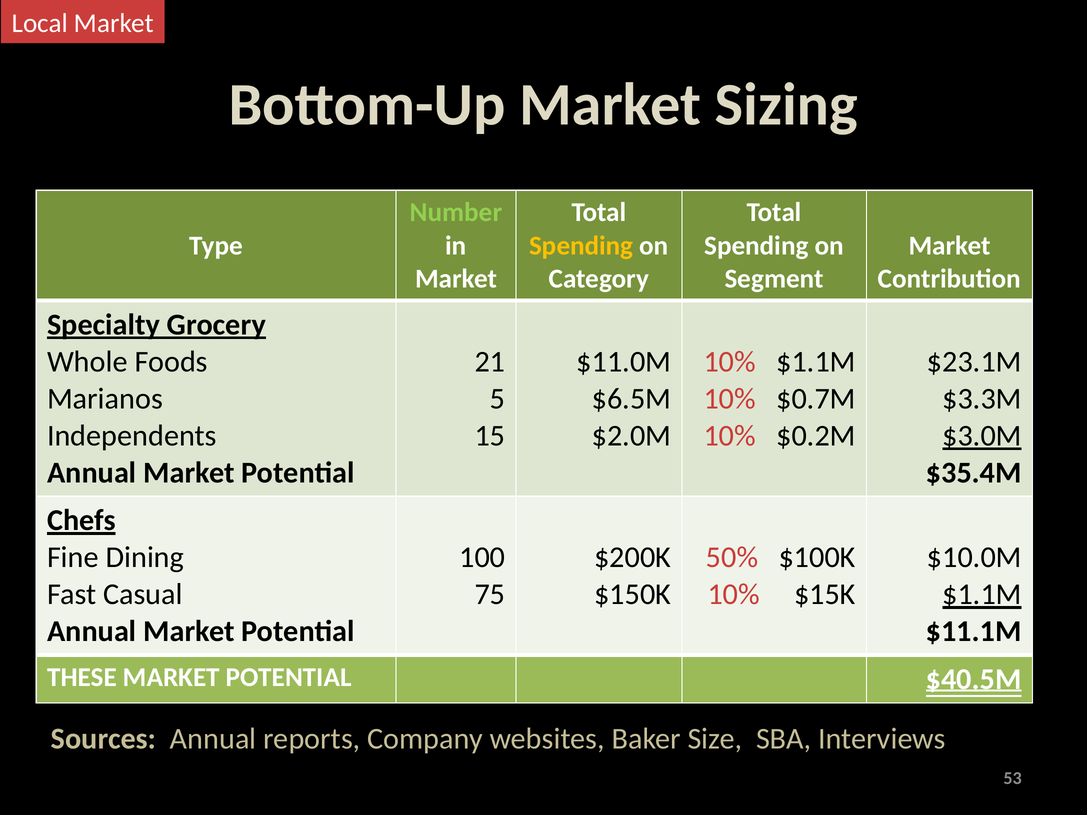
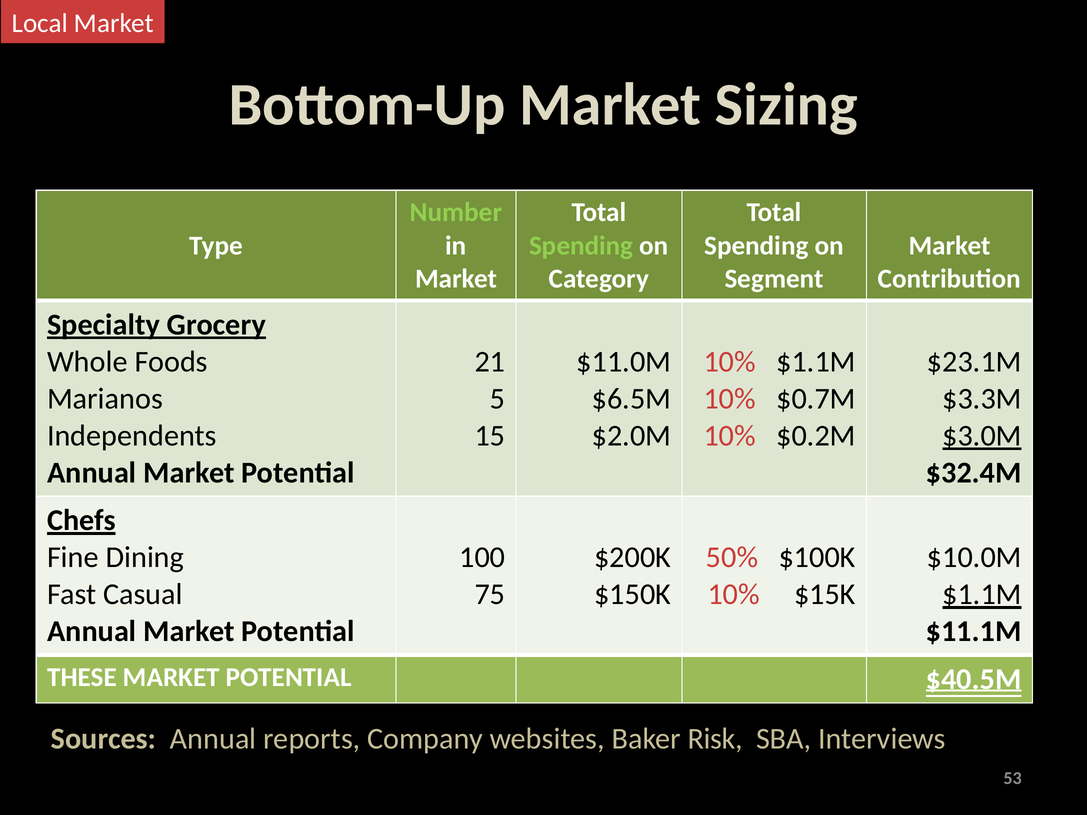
Spending colour: yellow -> light green (581, 246)
$35.4M: $35.4M -> $32.4M (974, 473)
Size: Size -> Risk (715, 739)
